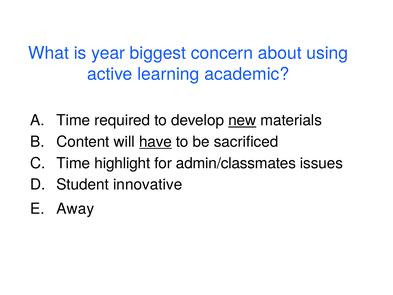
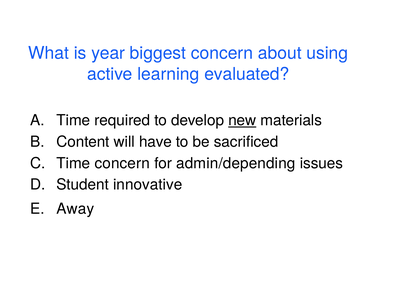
academic: academic -> evaluated (247, 74)
have underline: present -> none (155, 142)
Time highlight: highlight -> concern (122, 163)
admin/classmates: admin/classmates -> admin/depending (236, 163)
